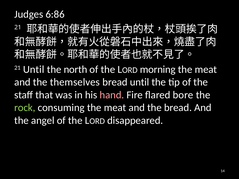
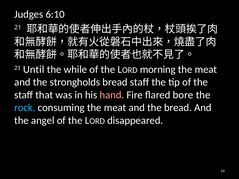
6:86: 6:86 -> 6:10 (55, 14)
north: north -> while (75, 70)
themselves: themselves -> strongholds (75, 82)
bread until: until -> staff (140, 82)
rock colour: light green -> light blue (25, 108)
